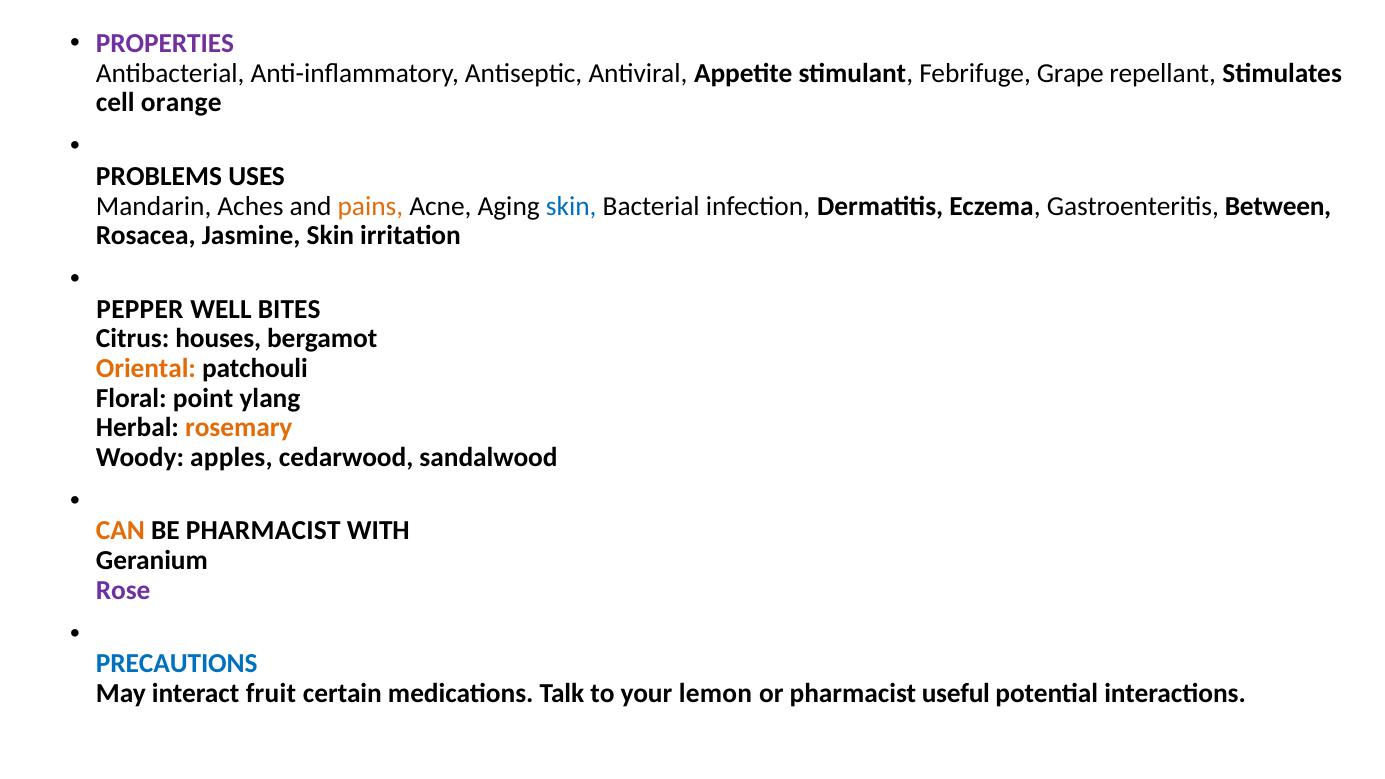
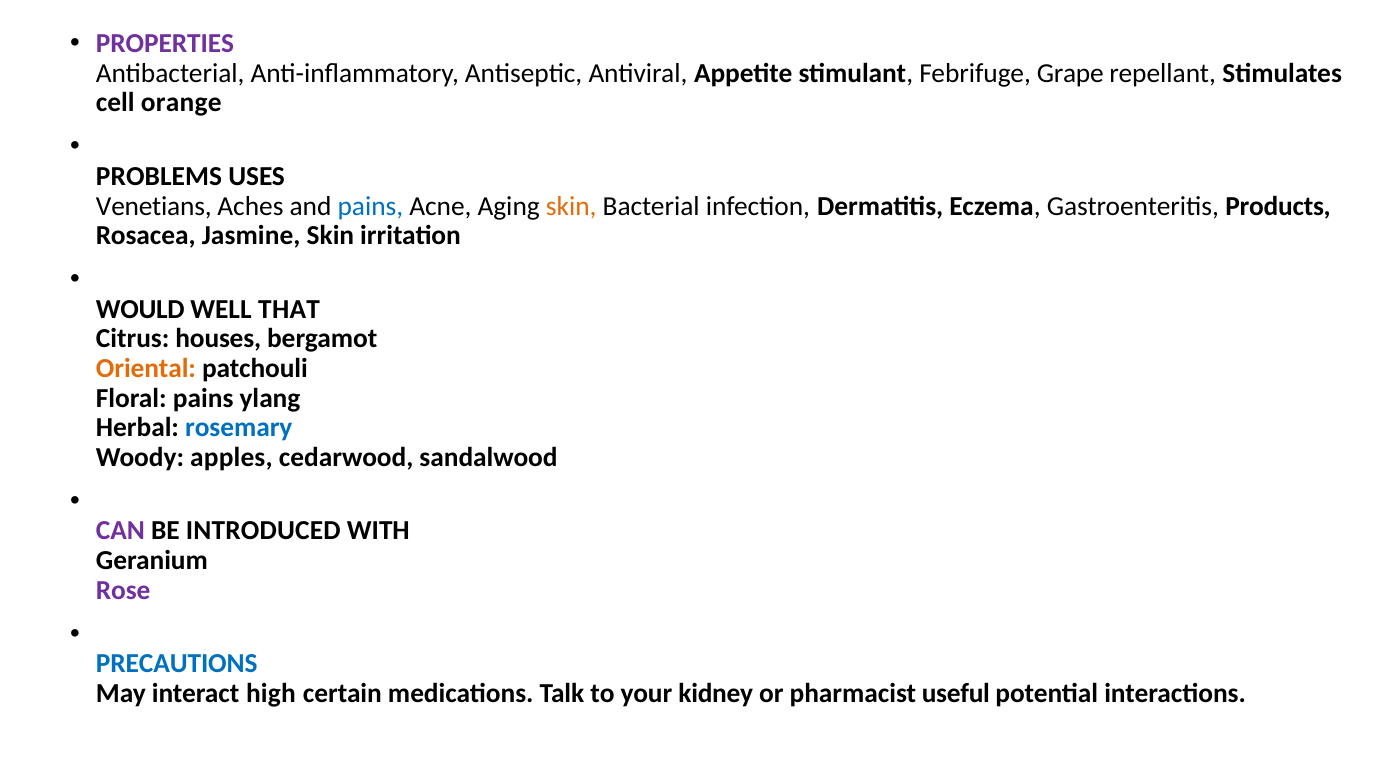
Mandarin: Mandarin -> Venetians (154, 206)
pains colour: orange -> blue (370, 206)
skin colour: blue -> orange (571, 206)
Between: Between -> Products (1278, 206)
PEPPER: PEPPER -> WOULD (140, 309)
BITES: BITES -> THAT (289, 309)
Floral point: point -> pains (203, 398)
rosemary colour: orange -> blue (239, 428)
CAN colour: orange -> purple (120, 531)
BE PHARMACIST: PHARMACIST -> INTRODUCED (263, 531)
fruit: fruit -> high (271, 693)
lemon: lemon -> kidney (716, 693)
